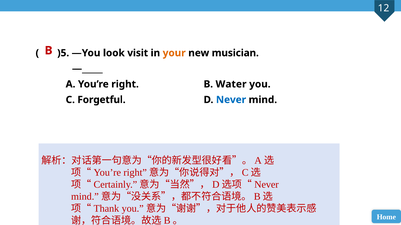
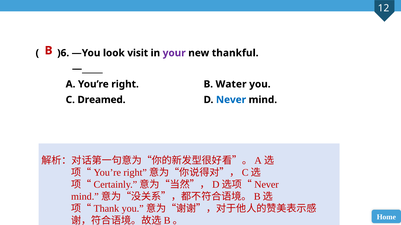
)5: )5 -> )6 (63, 53)
your colour: orange -> purple (174, 53)
musician: musician -> thankful (235, 53)
Forgetful: Forgetful -> Dreamed (101, 100)
